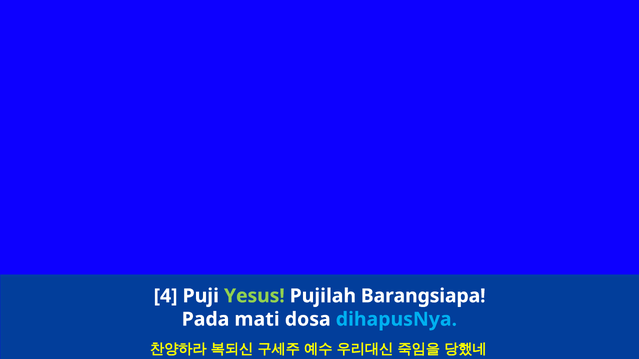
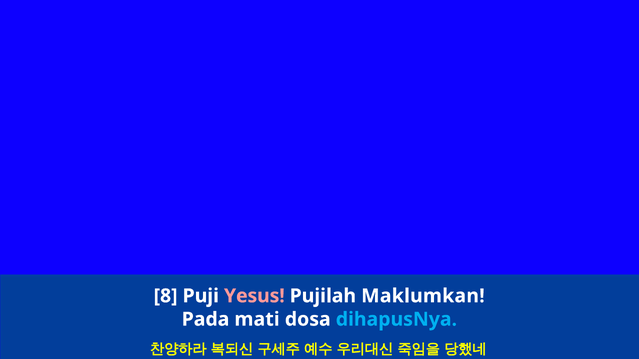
4: 4 -> 8 (166, 296)
Yesus colour: light green -> pink (254, 296)
Barangsiapa: Barangsiapa -> Maklumkan (423, 296)
